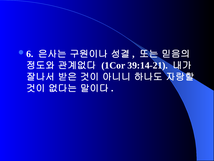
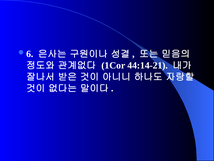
39:14-21: 39:14-21 -> 44:14-21 (148, 65)
